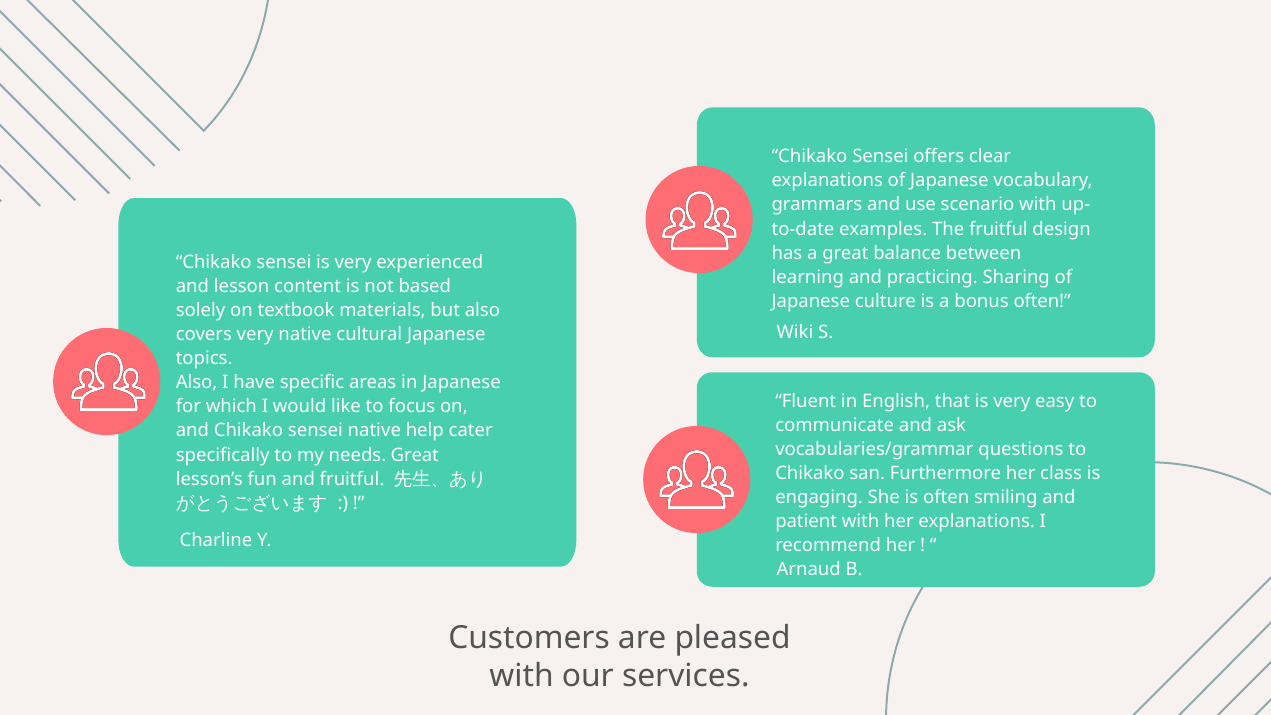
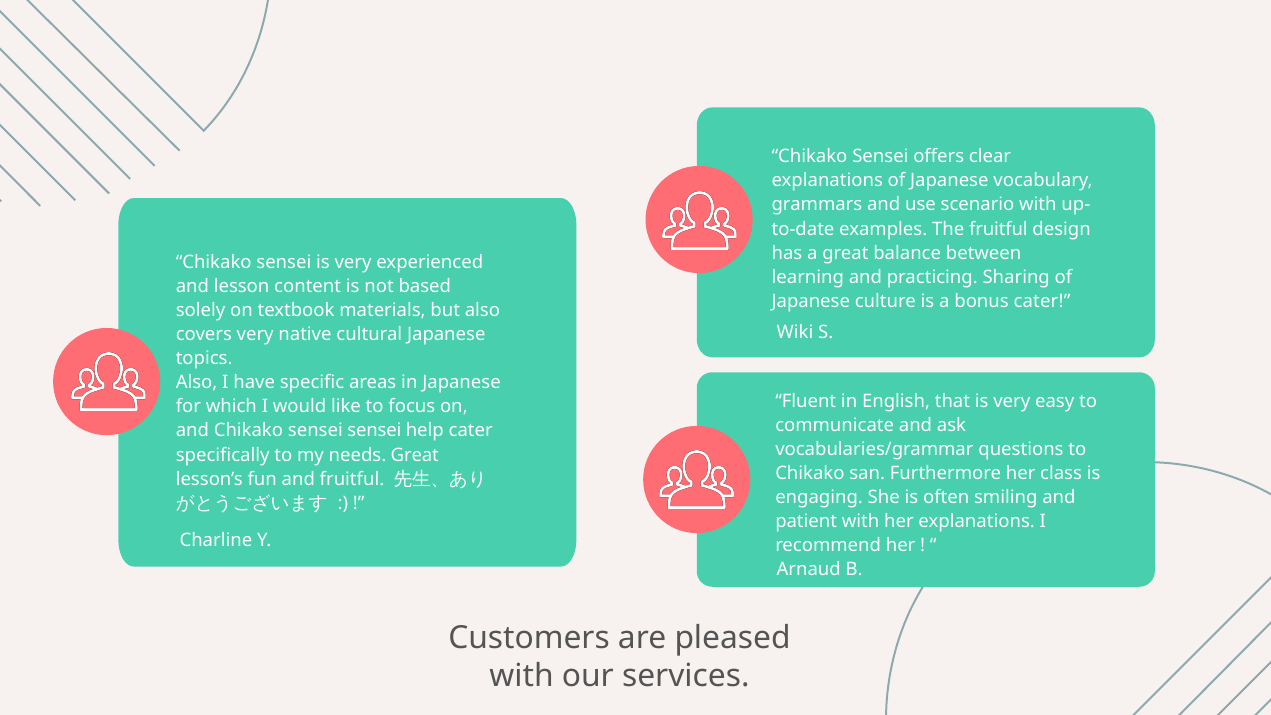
bonus often: often -> cater (1042, 301)
sensei native: native -> sensei (374, 431)
